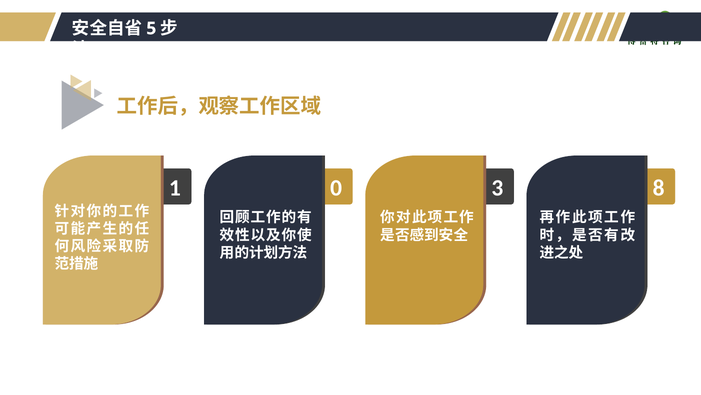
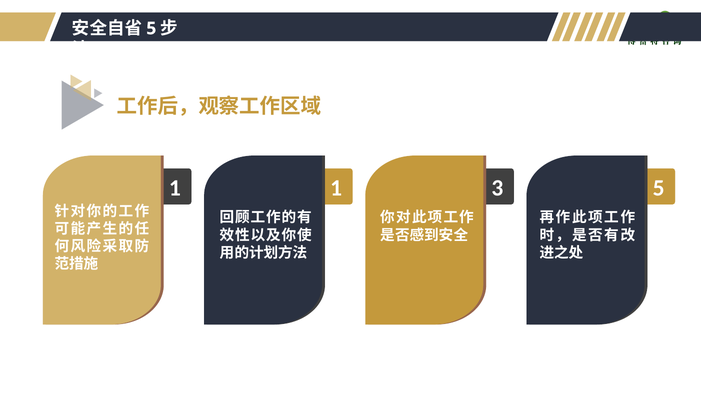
1 0: 0 -> 1 (336, 188)
3 8: 8 -> 5 (659, 188)
